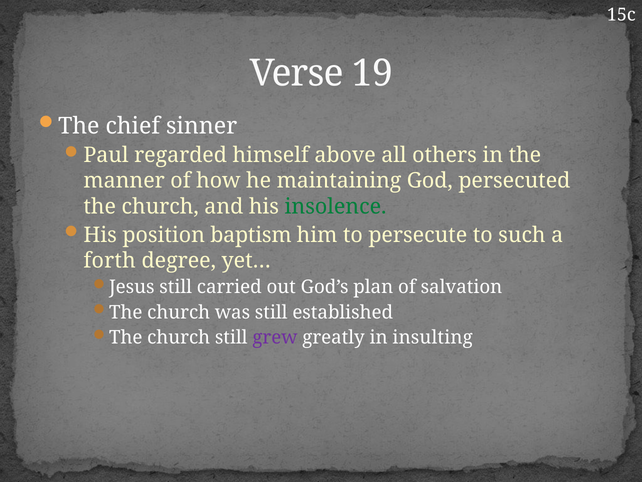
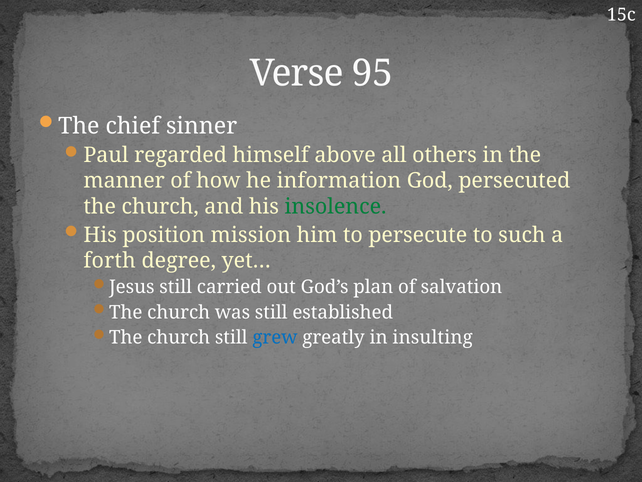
19: 19 -> 95 (372, 73)
maintaining: maintaining -> information (339, 181)
baptism: baptism -> mission (251, 235)
grew colour: purple -> blue (275, 337)
